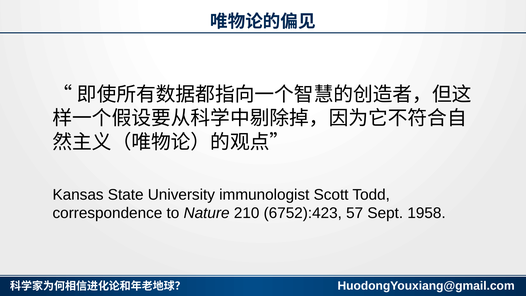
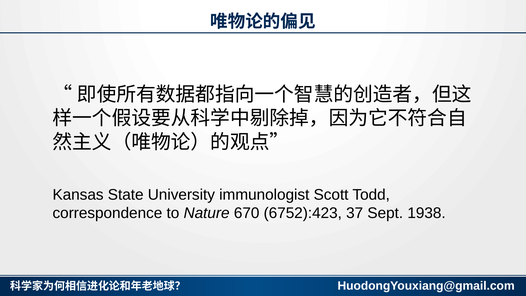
210: 210 -> 670 (247, 213)
57: 57 -> 37 (355, 213)
1958: 1958 -> 1938 (427, 213)
